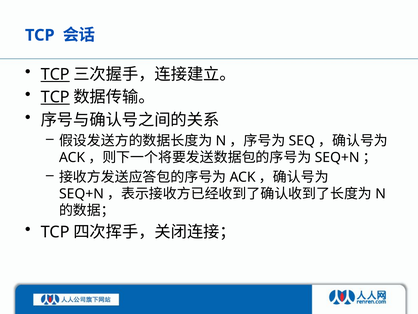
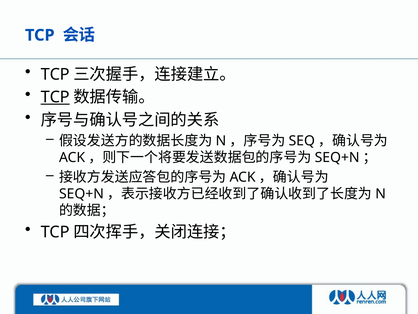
TCP underline: present -> none (55, 74)
